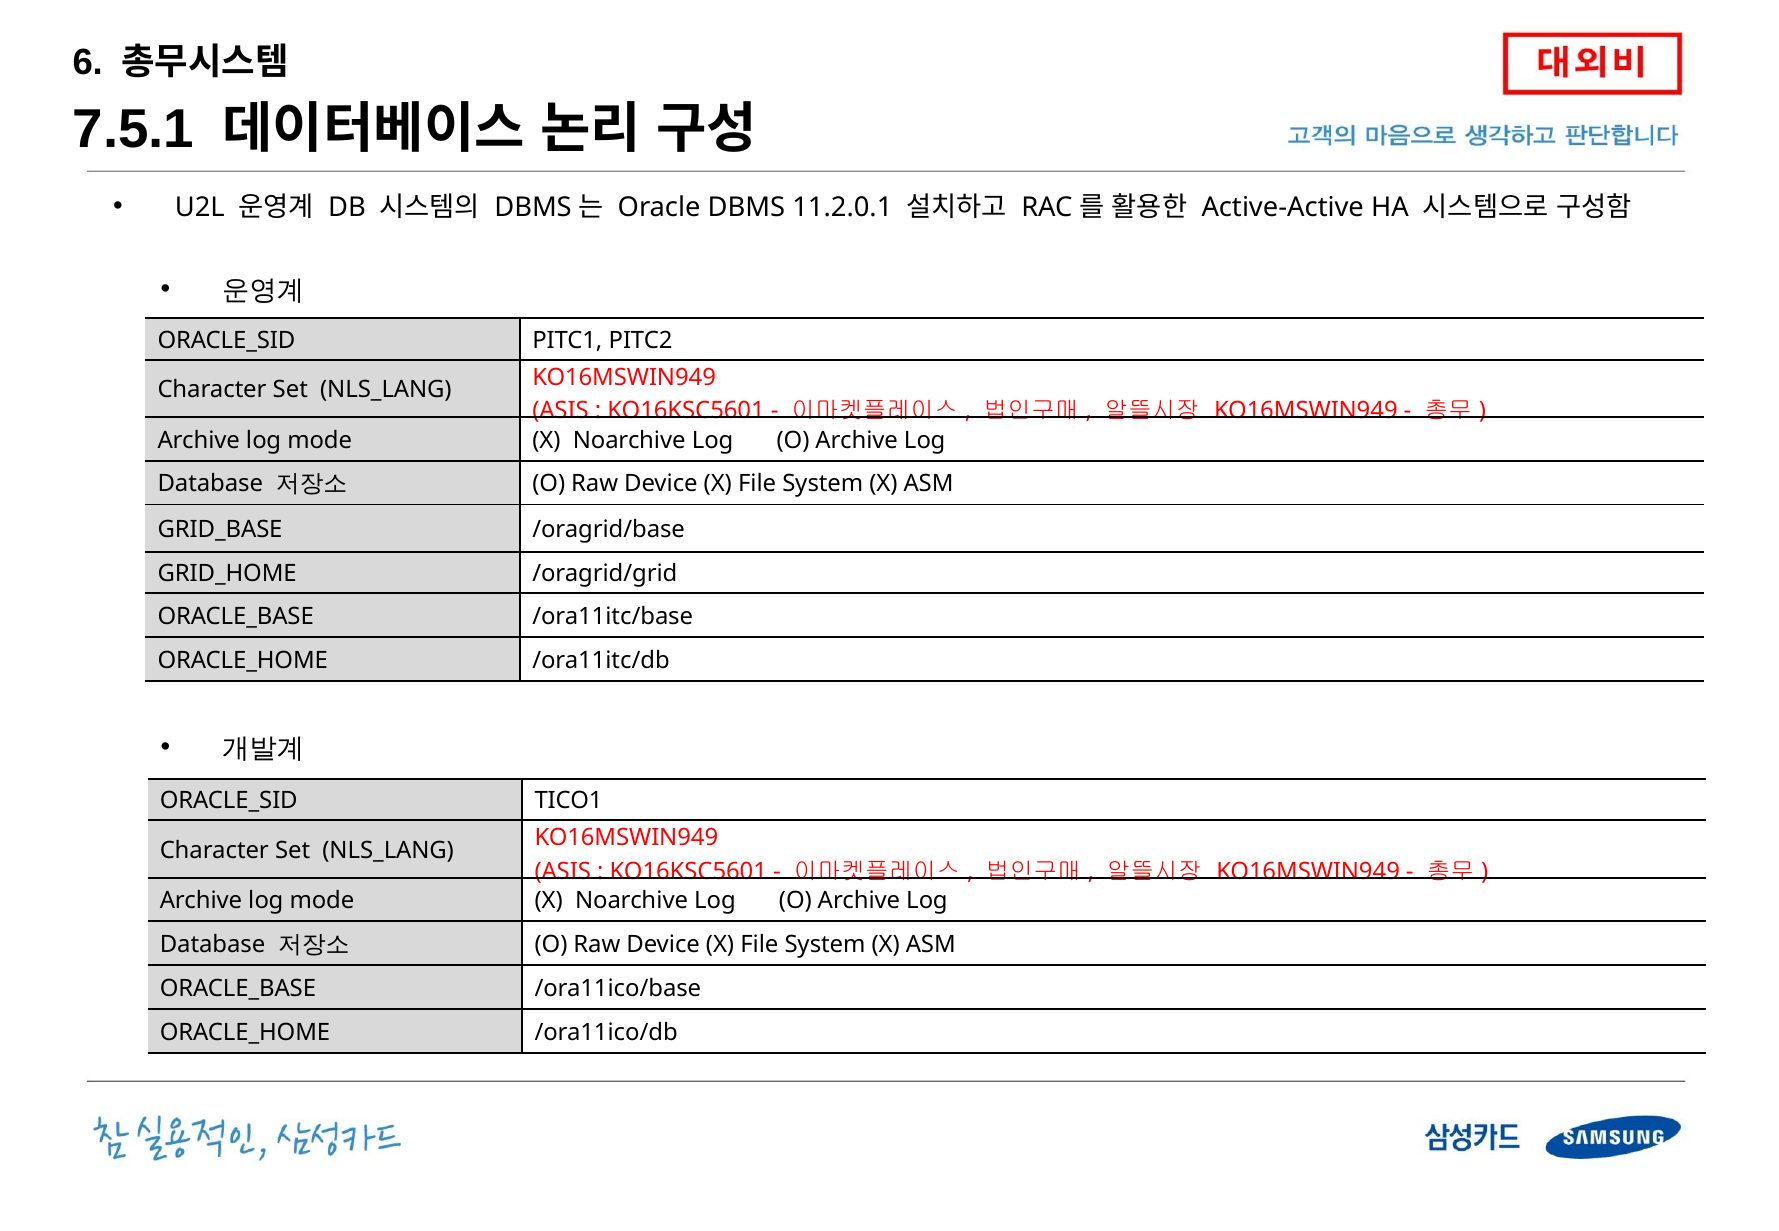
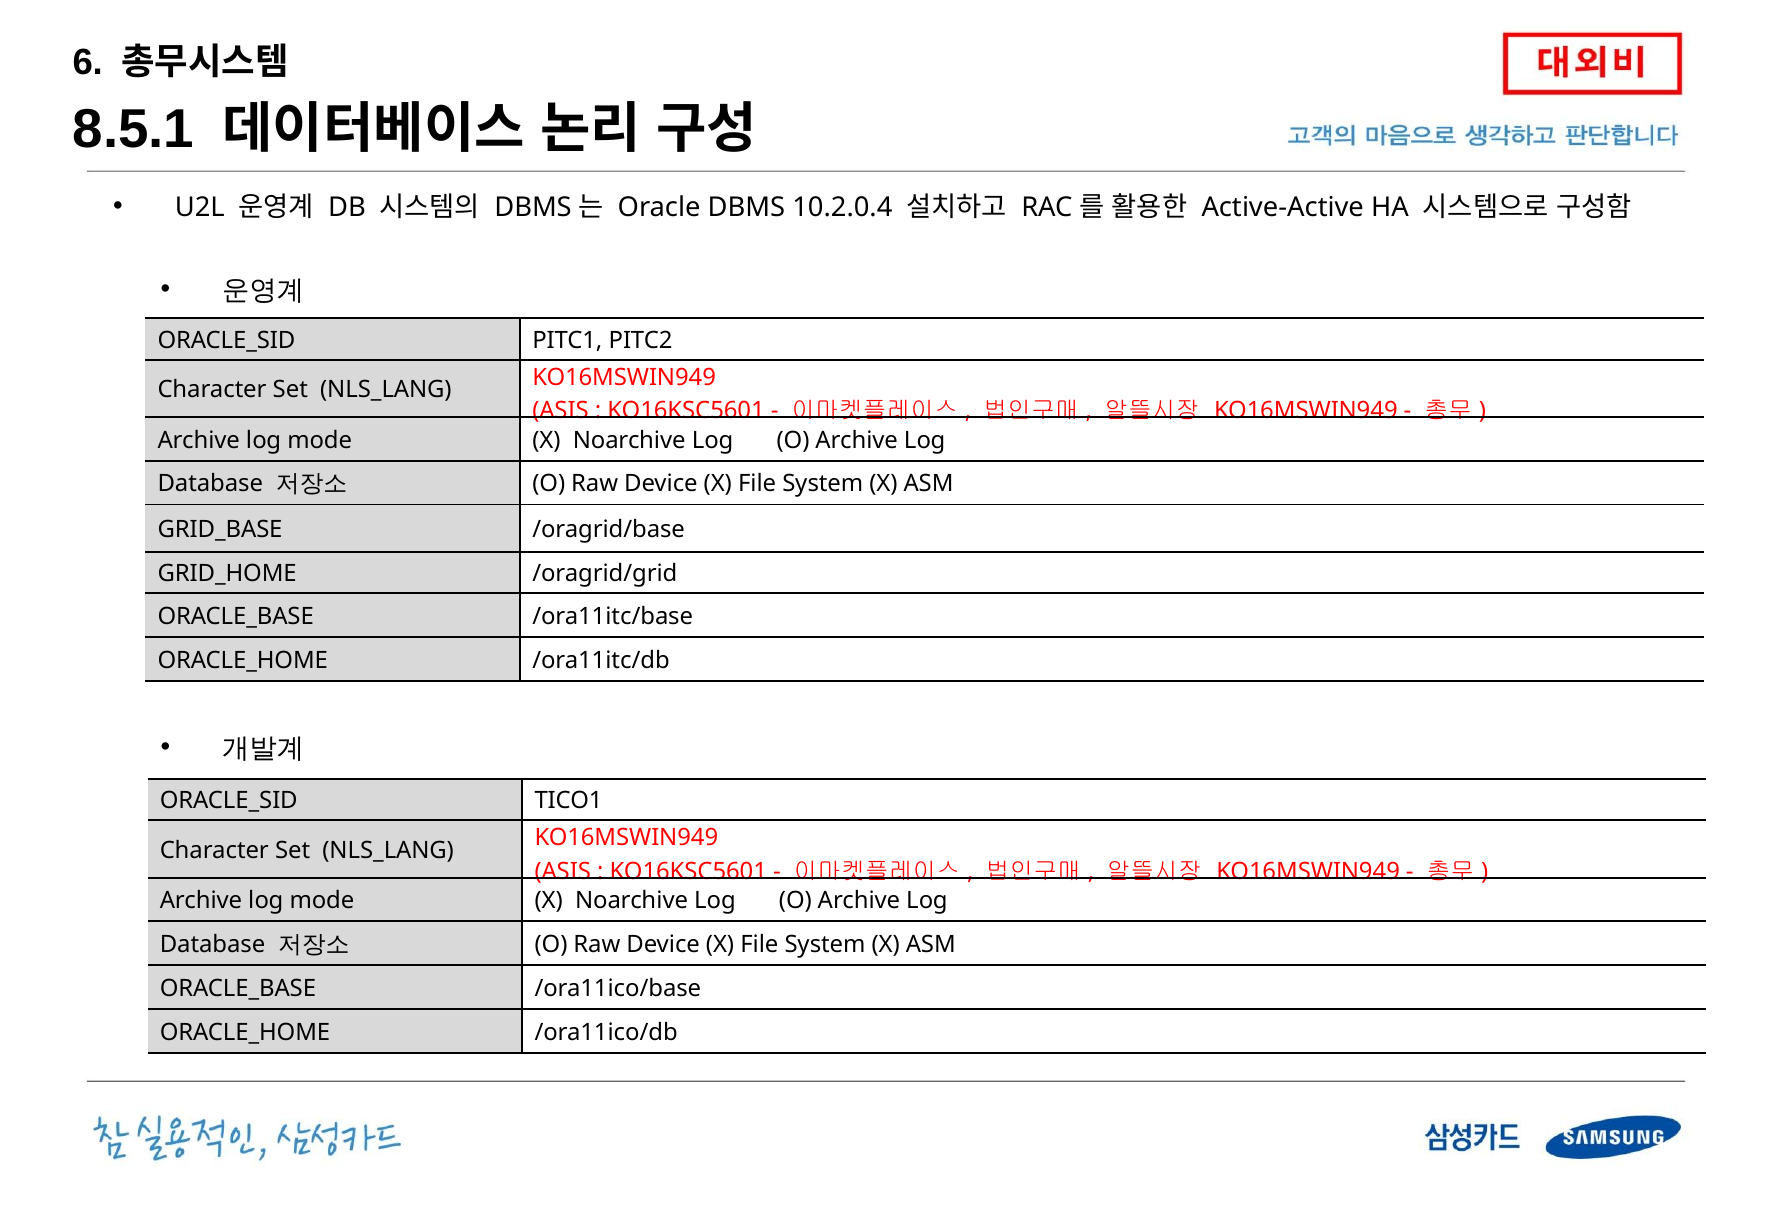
7.5.1: 7.5.1 -> 8.5.1 (133, 129)
11.2.0.1: 11.2.0.1 -> 10.2.0.4 (842, 207)
